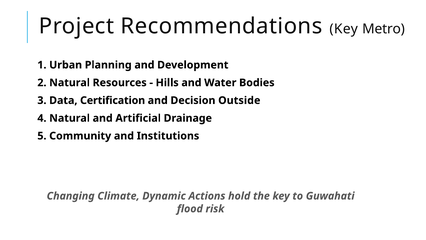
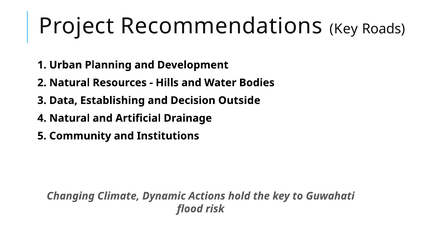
Metro: Metro -> Roads (384, 29)
Certification: Certification -> Establishing (113, 100)
